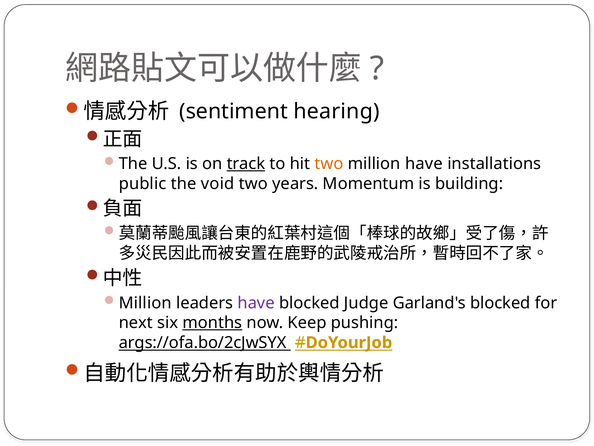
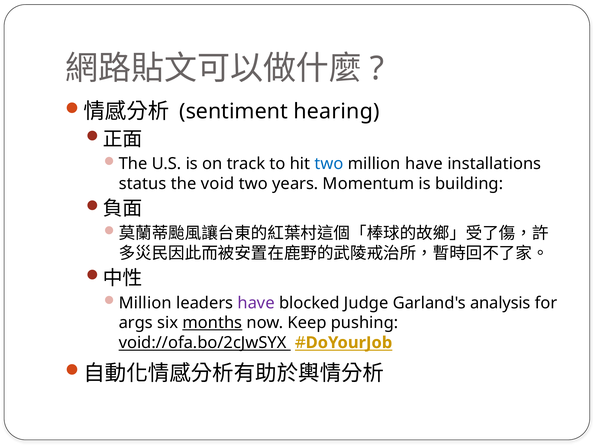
track underline: present -> none (246, 164)
two colour: orange -> blue (329, 164)
public: public -> status (143, 183)
Garland's blocked: blocked -> analysis (500, 303)
next: next -> args (136, 322)
args://ofa.bo/2cJwSYX: args://ofa.bo/2cJwSYX -> void://ofa.bo/2cJwSYX (203, 342)
